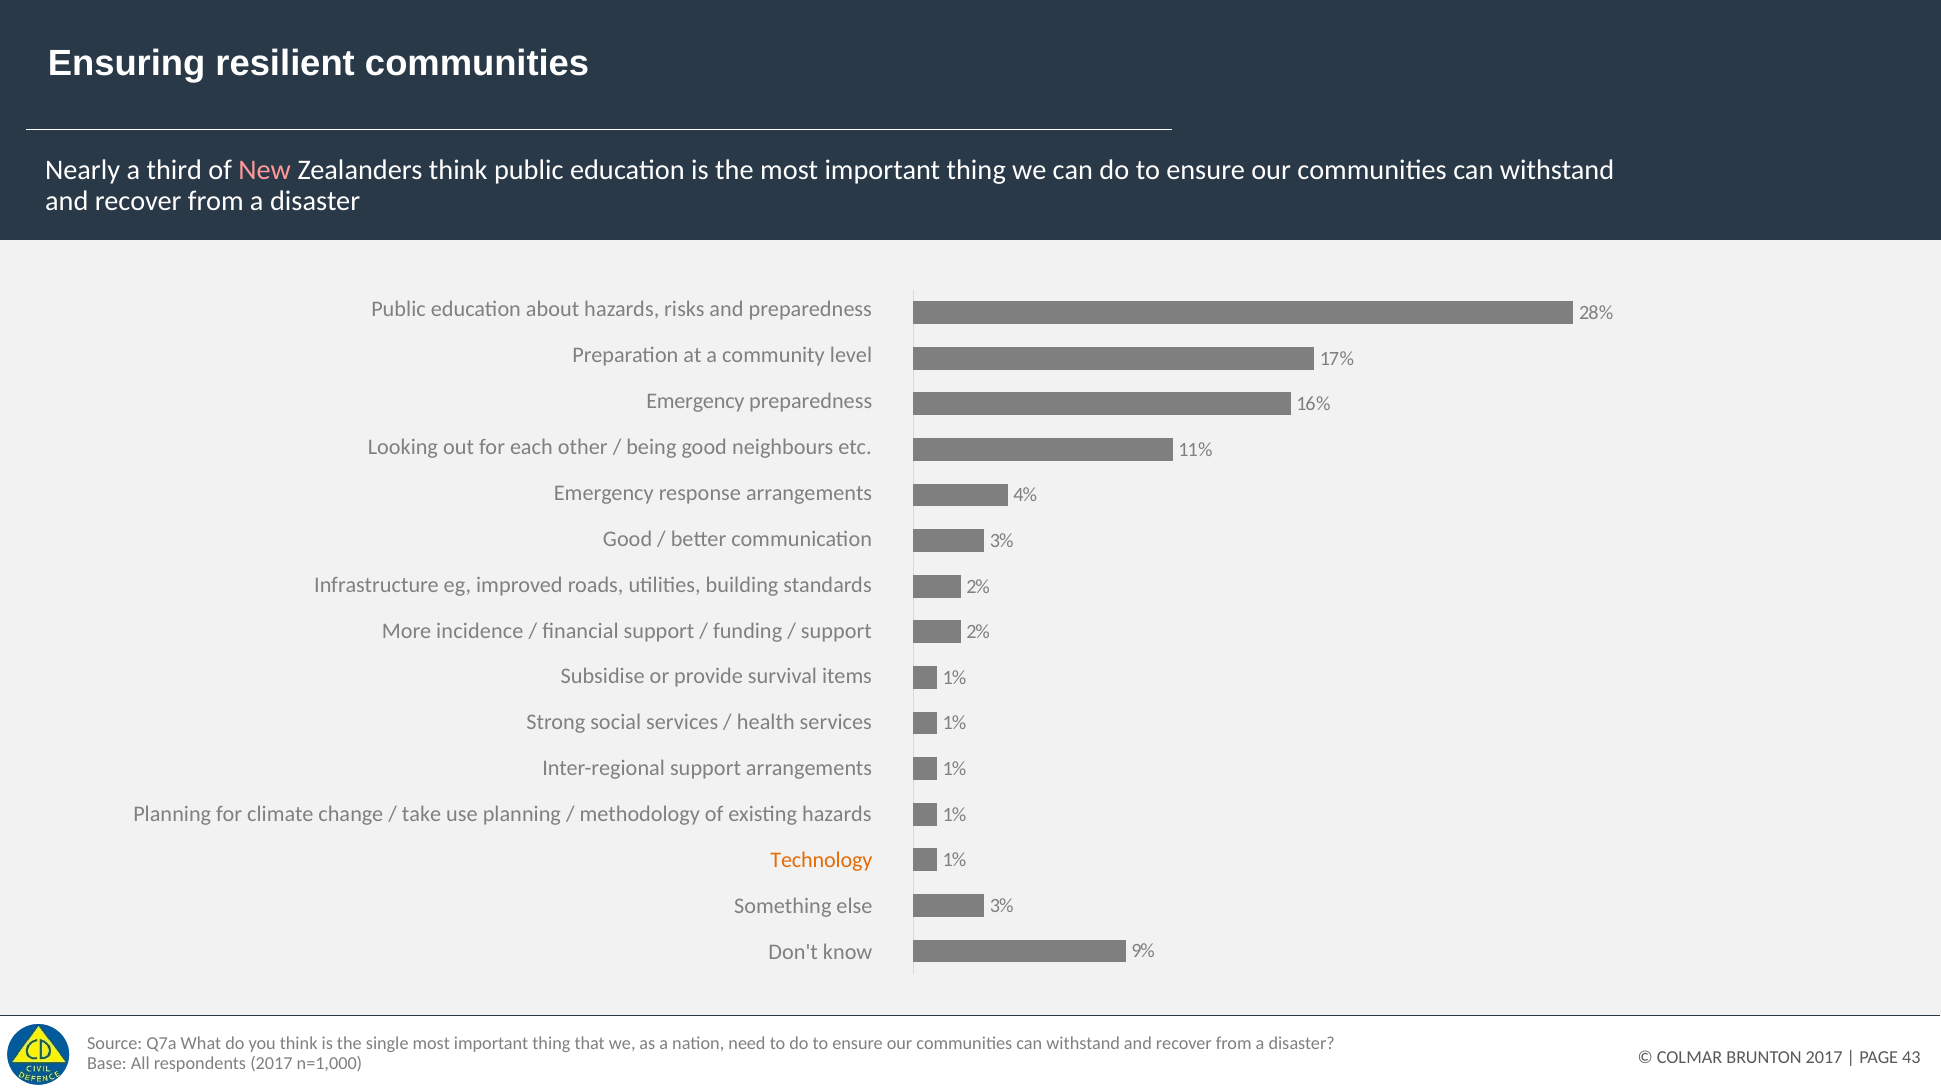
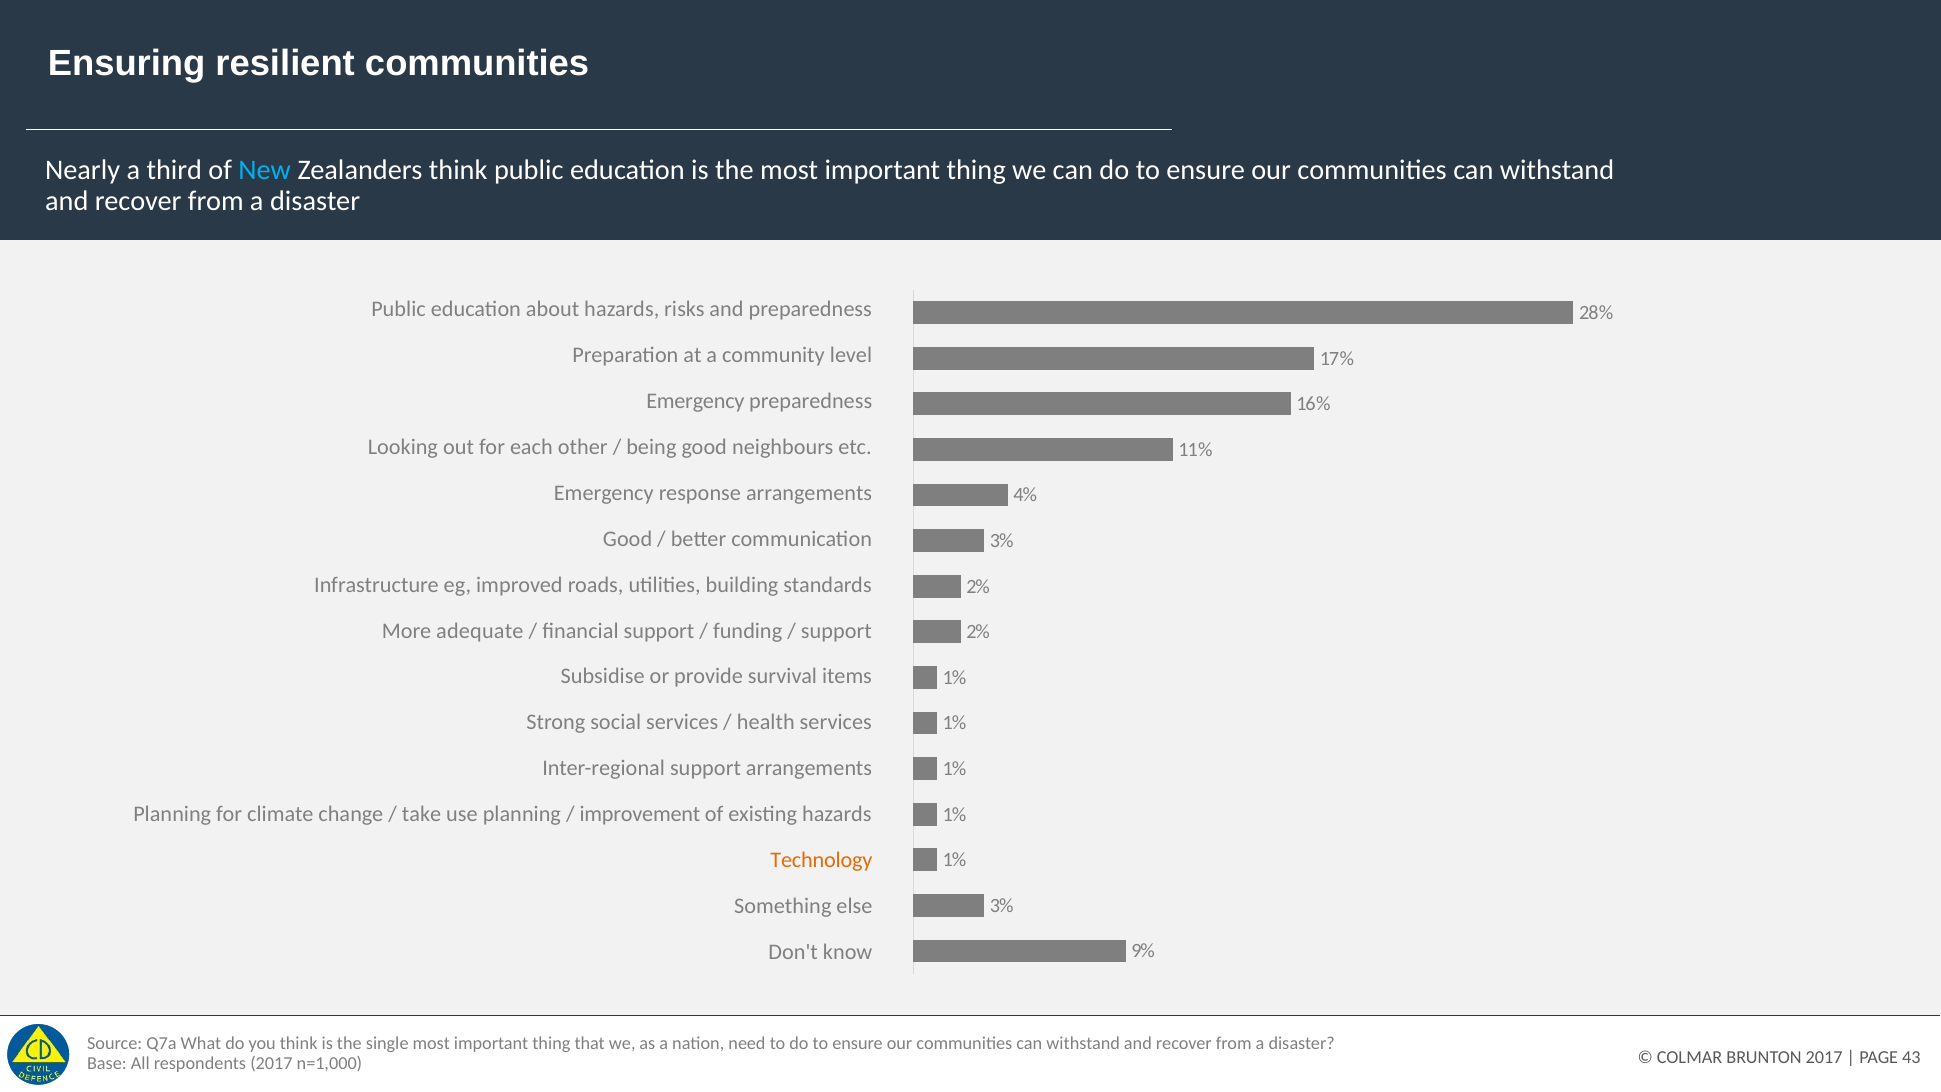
New colour: pink -> light blue (265, 170)
incidence: incidence -> adequate (480, 631)
methodology: methodology -> improvement (640, 814)
